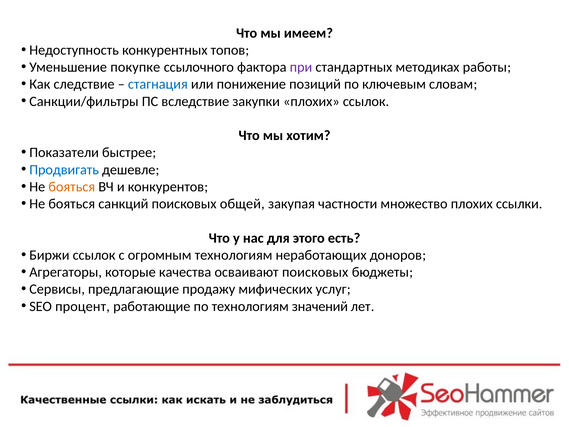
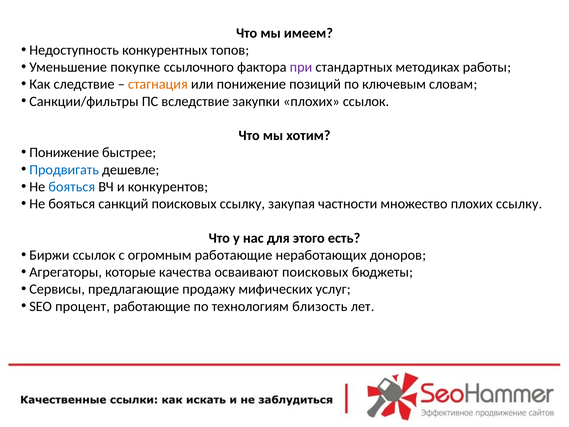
стагнация colour: blue -> orange (158, 84)
Показатели: Показатели -> Понижение (64, 152)
бояться colour: orange -> blue (72, 187)
поисковых общей: общей -> ссылку (242, 204)
плохих ссылки: ссылки -> ссылку (519, 204)
огромным технологиям: технологиям -> работающие (234, 255)
значений: значений -> близость (320, 306)
